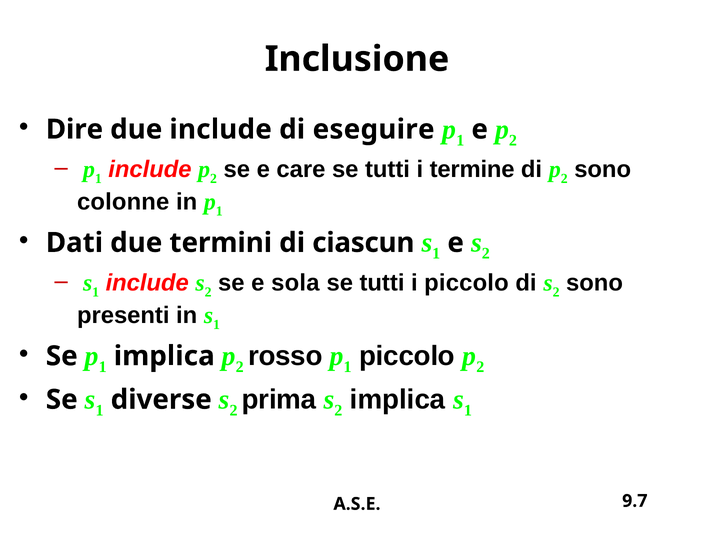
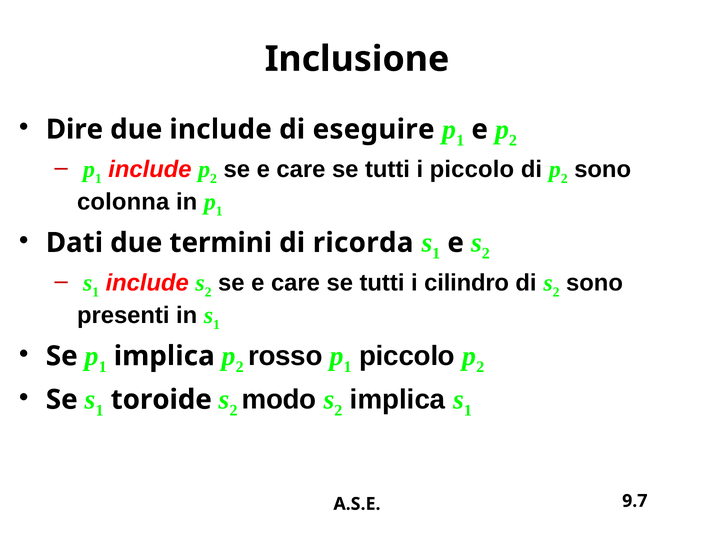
i termine: termine -> piccolo (472, 169)
colonne: colonne -> colonna (123, 202)
ciascun: ciascun -> ricorda (363, 243)
sola: sola -> care (295, 283)
i piccolo: piccolo -> cilindro (467, 283)
diverse: diverse -> toroide (161, 399)
prima: prima -> modo (279, 399)
